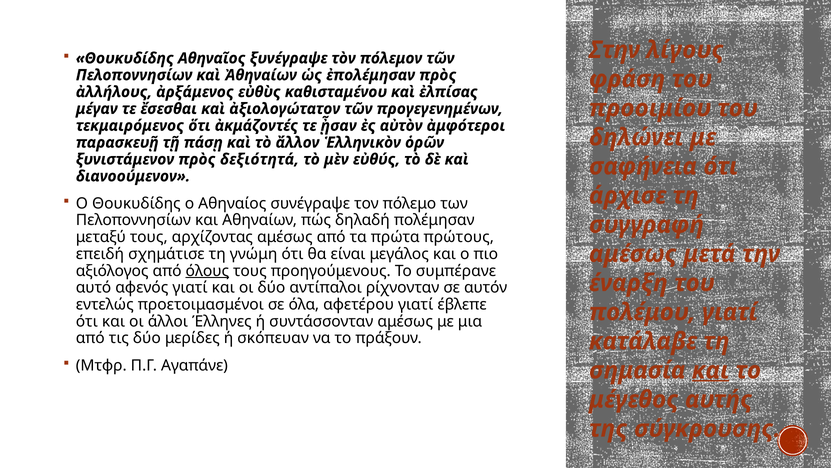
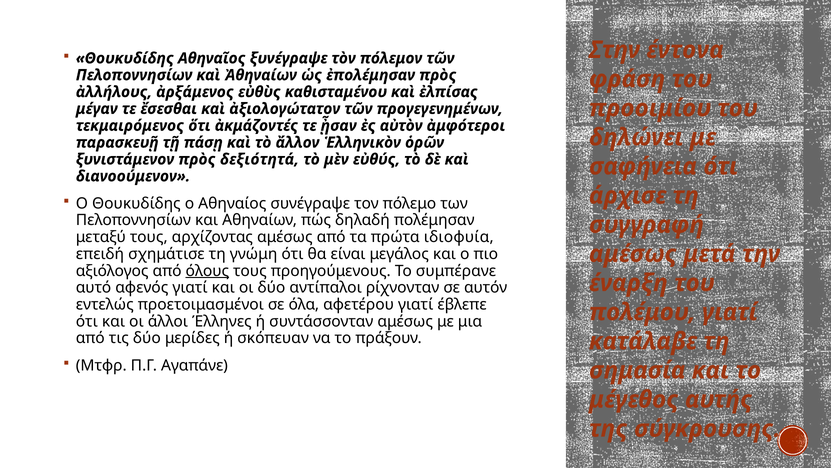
λίγους: λίγους -> έντονα (685, 50)
πρώτους: πρώτους -> ιδιοφυία (459, 237)
και underline: present -> none (711, 370)
